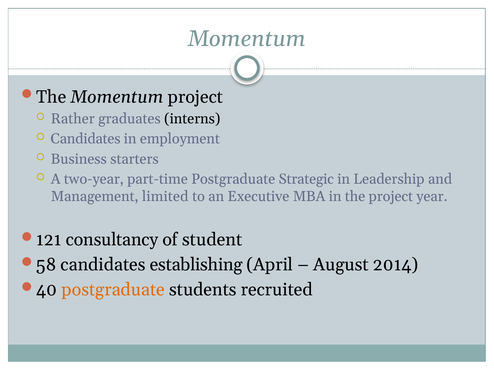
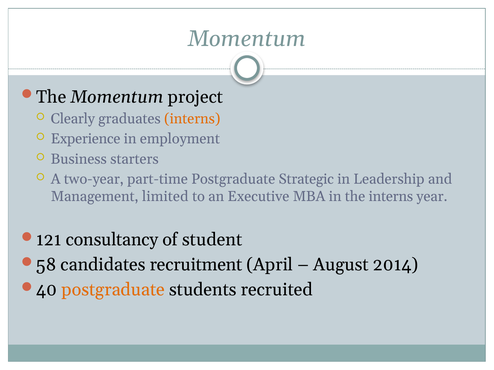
Rather: Rather -> Clearly (73, 119)
interns colour: black -> orange (192, 119)
Candidates: Candidates -> Experience (86, 139)
the project: project -> interns (391, 197)
establishing: establishing -> recruitment (196, 265)
